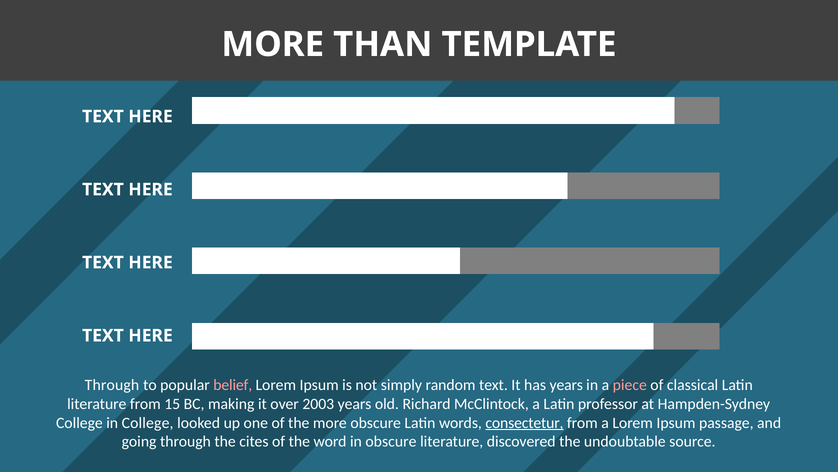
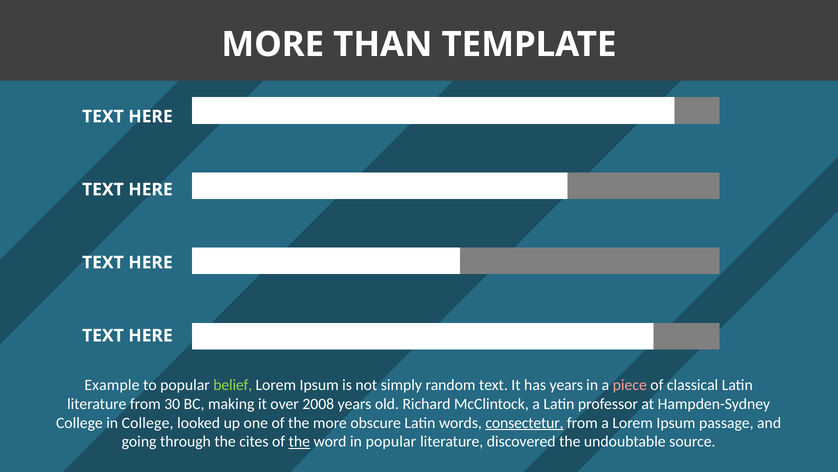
Through: Through -> Example (112, 385)
belief colour: pink -> light green (233, 385)
15: 15 -> 30 (172, 404)
2003: 2003 -> 2008 (318, 404)
the underline: none -> present (299, 441)
in obscure: obscure -> popular (391, 441)
